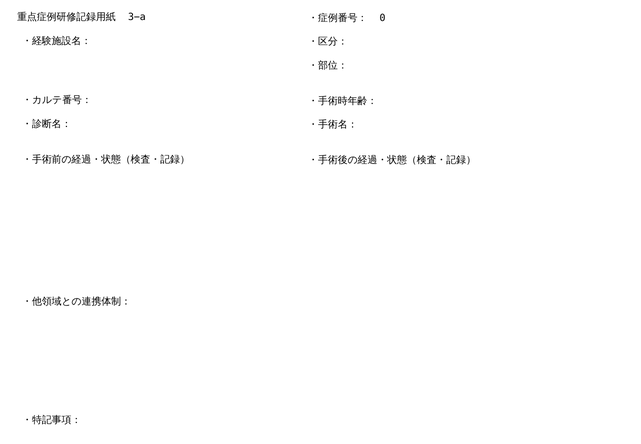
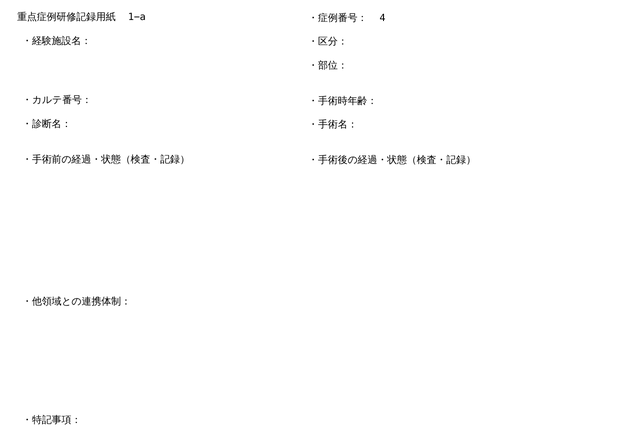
3−a: 3−a -> 1−a (137, 17)
0: 0 -> 4 (383, 18)
